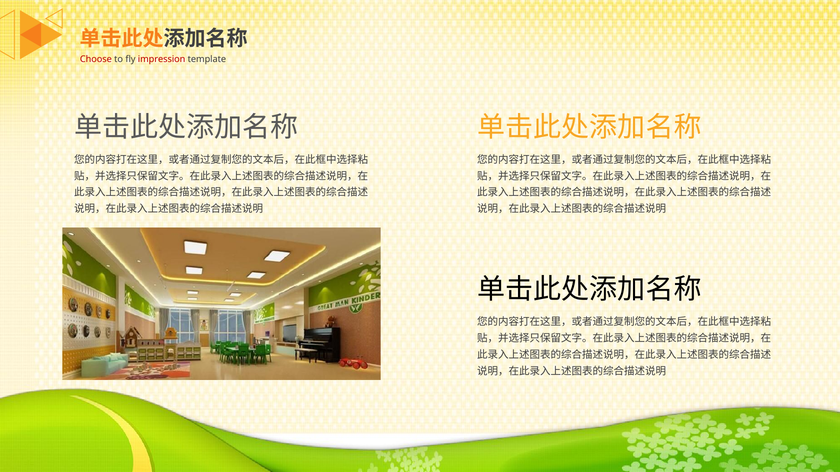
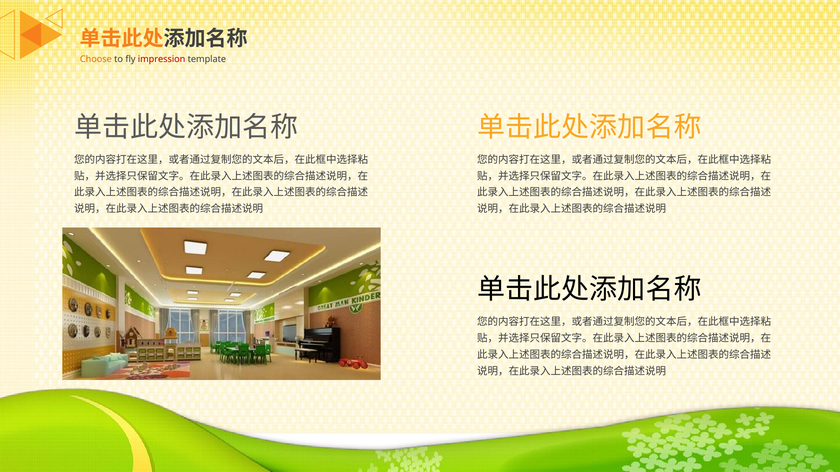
Choose colour: red -> orange (96, 59)
